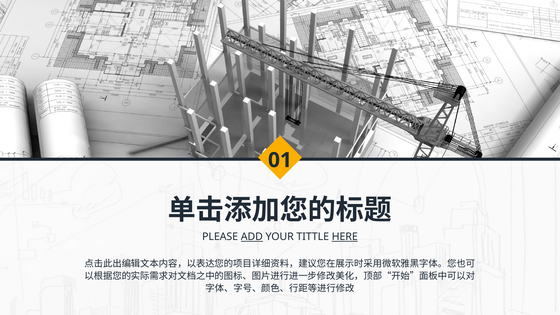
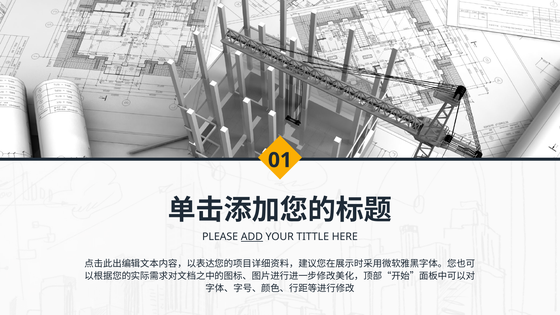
HERE underline: present -> none (345, 237)
